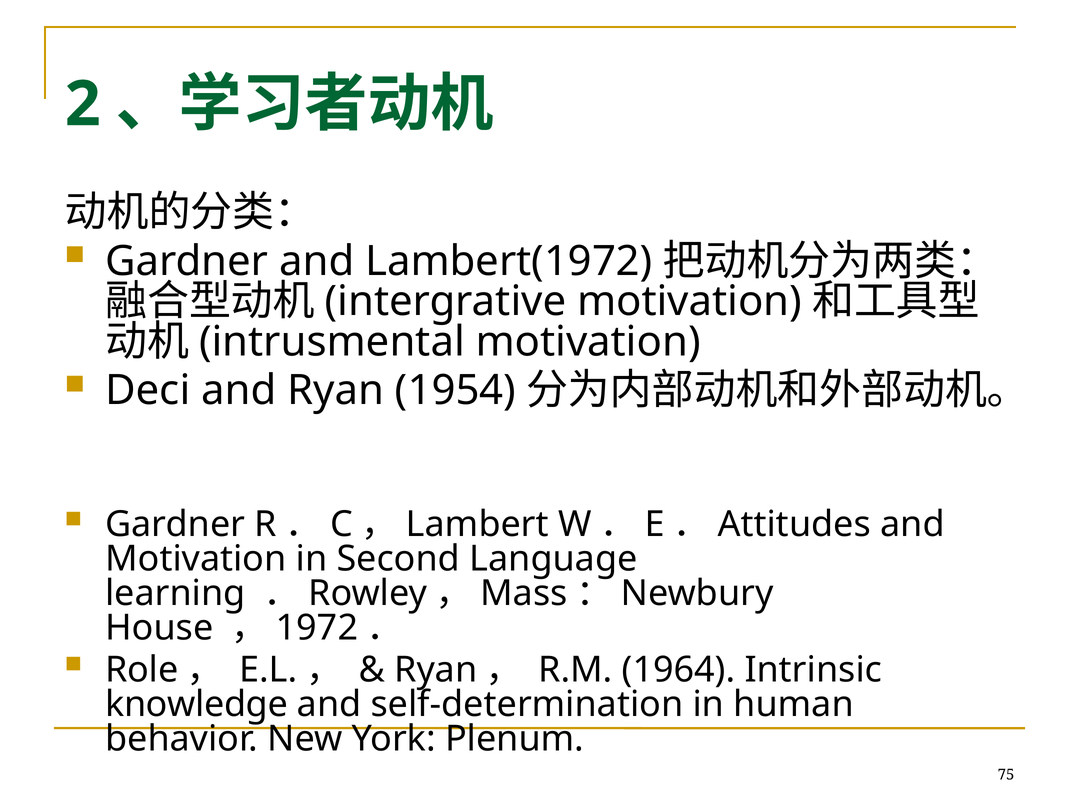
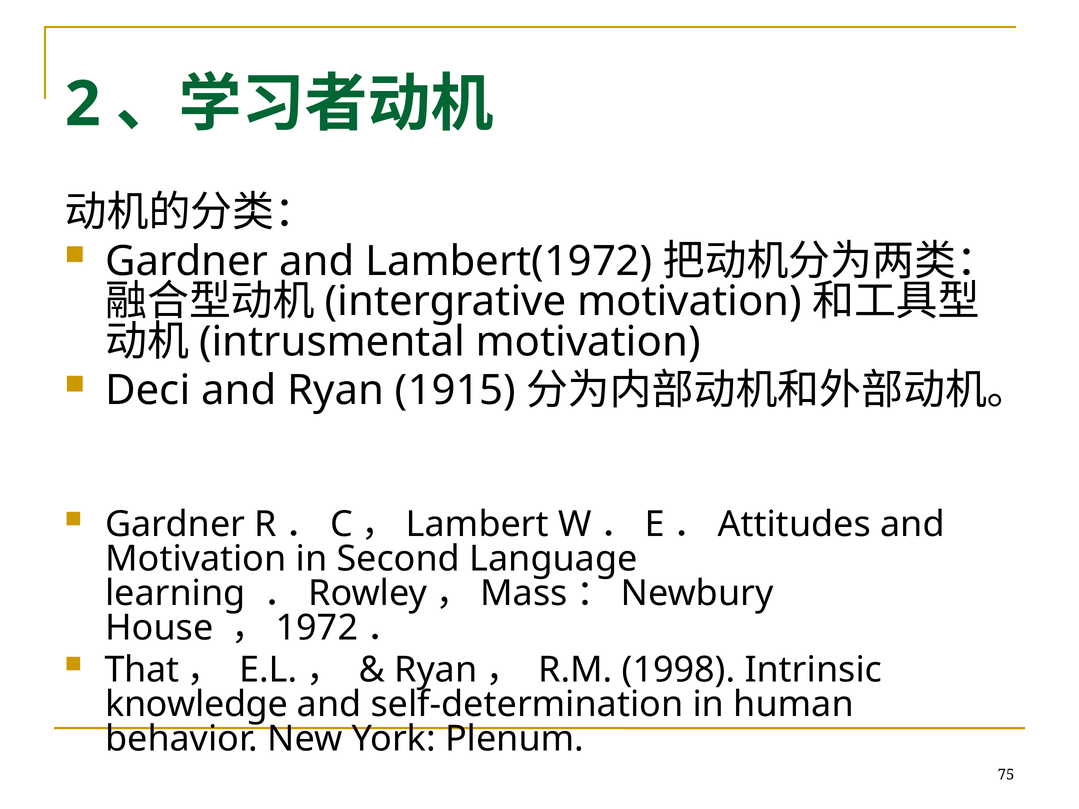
1954: 1954 -> 1915 (456, 391)
Role: Role -> That (142, 670)
1964: 1964 -> 1998 (679, 670)
